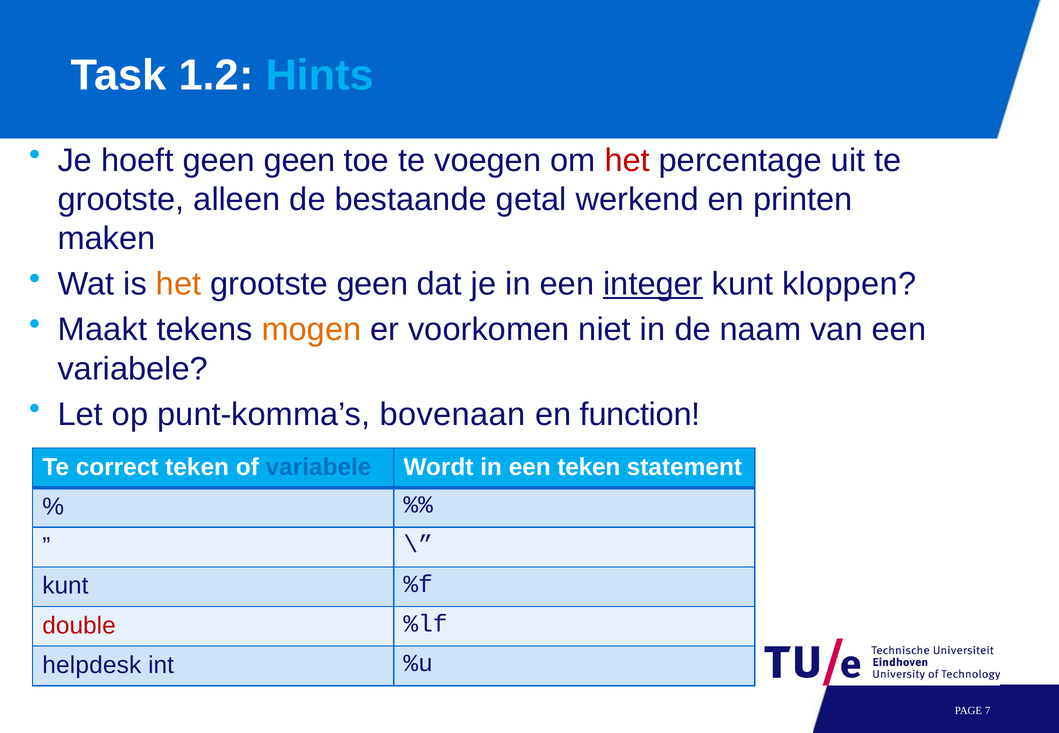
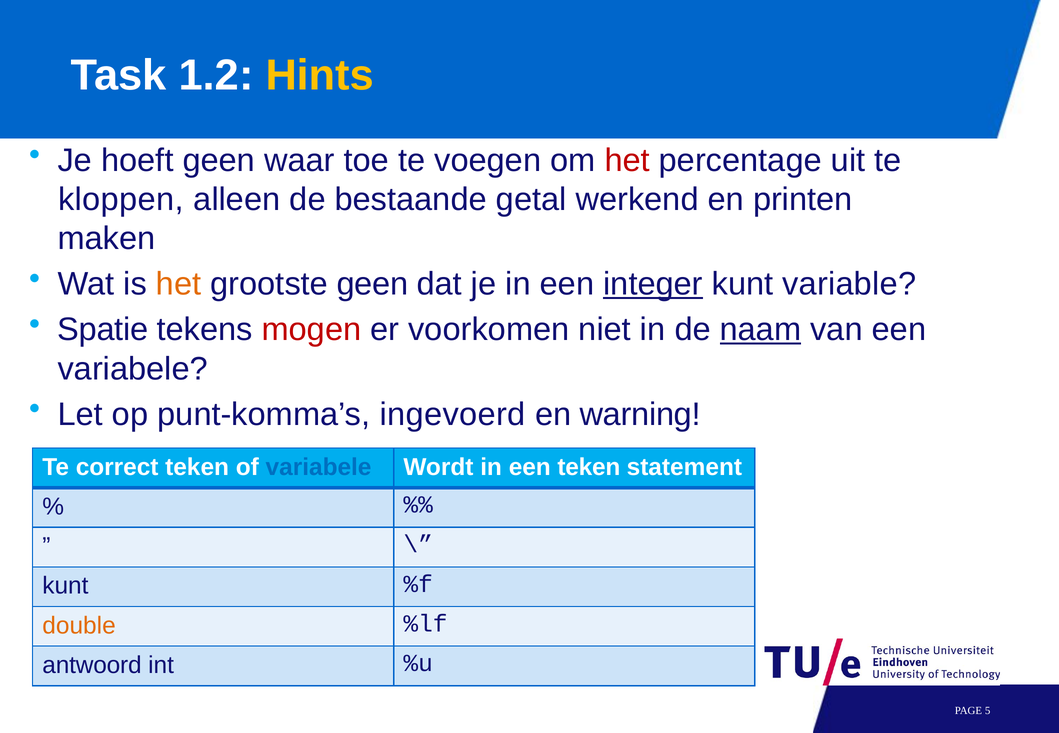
Hints colour: light blue -> yellow (320, 75)
geen geen: geen -> waar (299, 160)
grootste: grootste -> kloppen (121, 199)
kloppen: kloppen -> variable (849, 284)
Maakt: Maakt -> Spatie (103, 330)
mogen colour: orange -> red (311, 330)
naam underline: none -> present (761, 330)
bovenaan: bovenaan -> ingevoerd (452, 414)
function: function -> warning (640, 414)
double colour: red -> orange (79, 626)
helpdesk: helpdesk -> antwoord (92, 665)
7: 7 -> 5 (988, 711)
